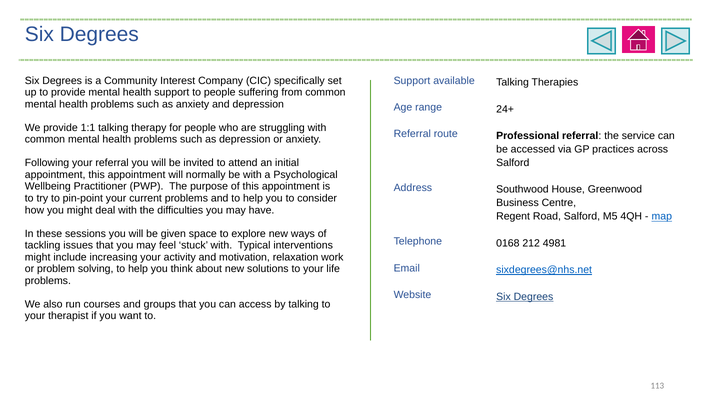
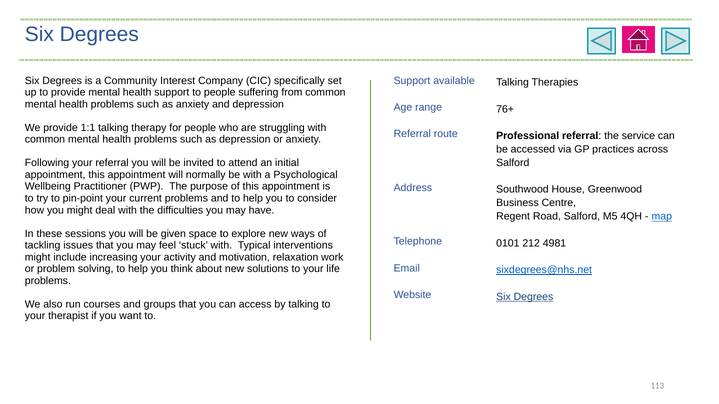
24+: 24+ -> 76+ (505, 109)
0168: 0168 -> 0101 (508, 243)
